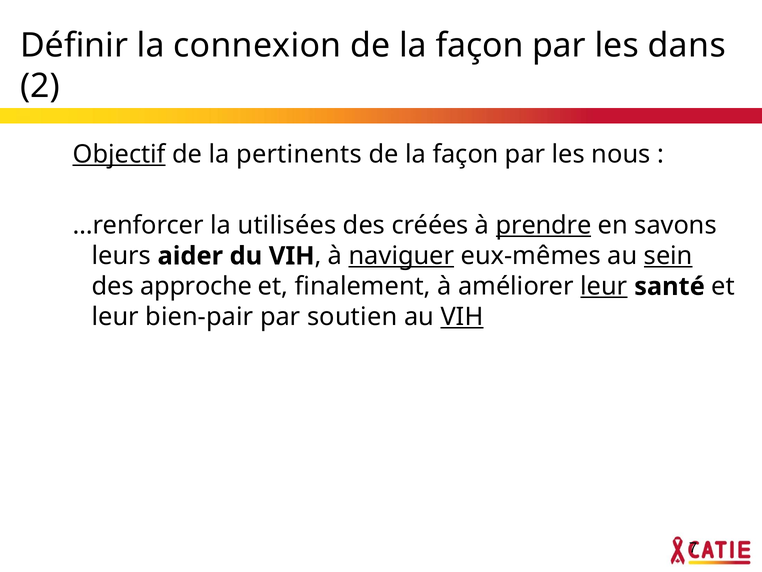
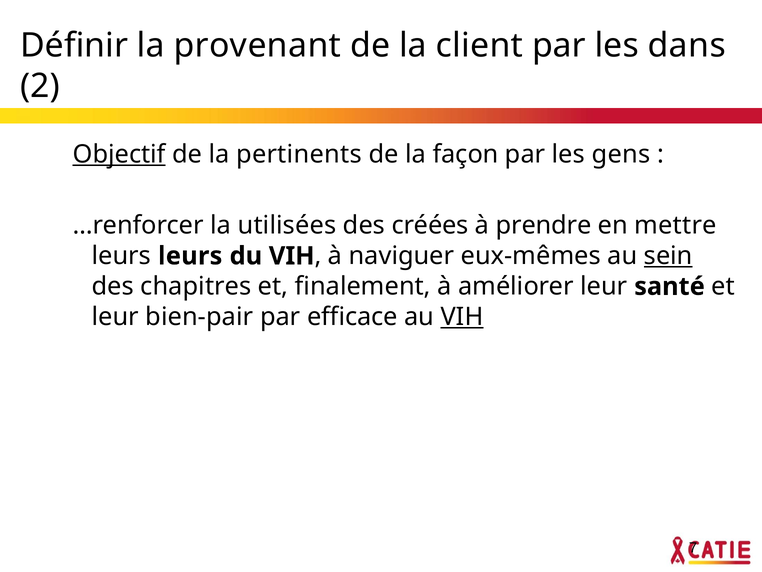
connexion: connexion -> provenant (257, 46)
façon: façon -> client (479, 46)
nous: nous -> gens (621, 154)
prendre underline: present -> none (544, 225)
savons: savons -> mettre (675, 225)
leurs aider: aider -> leurs (190, 256)
naviguer underline: present -> none (401, 256)
approche: approche -> chapitres (196, 286)
leur underline: present -> none (604, 286)
soutien: soutien -> efficace (352, 317)
